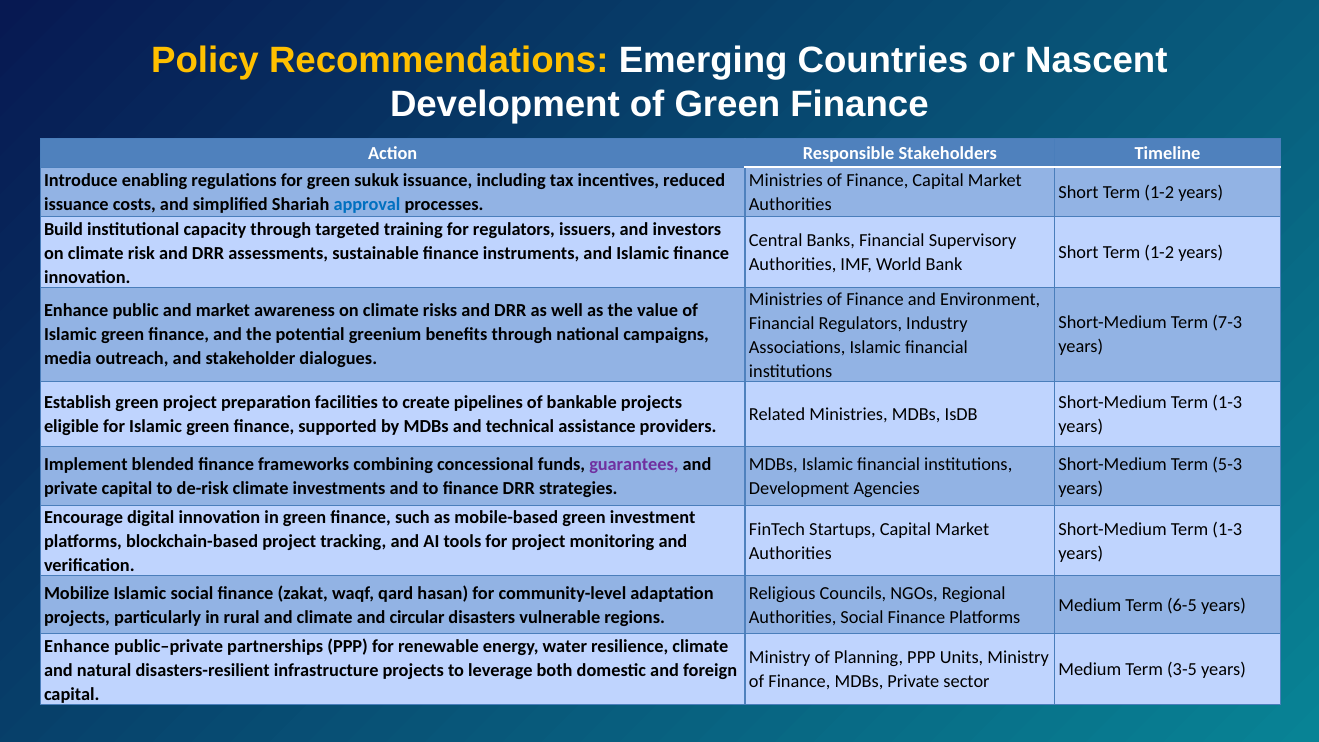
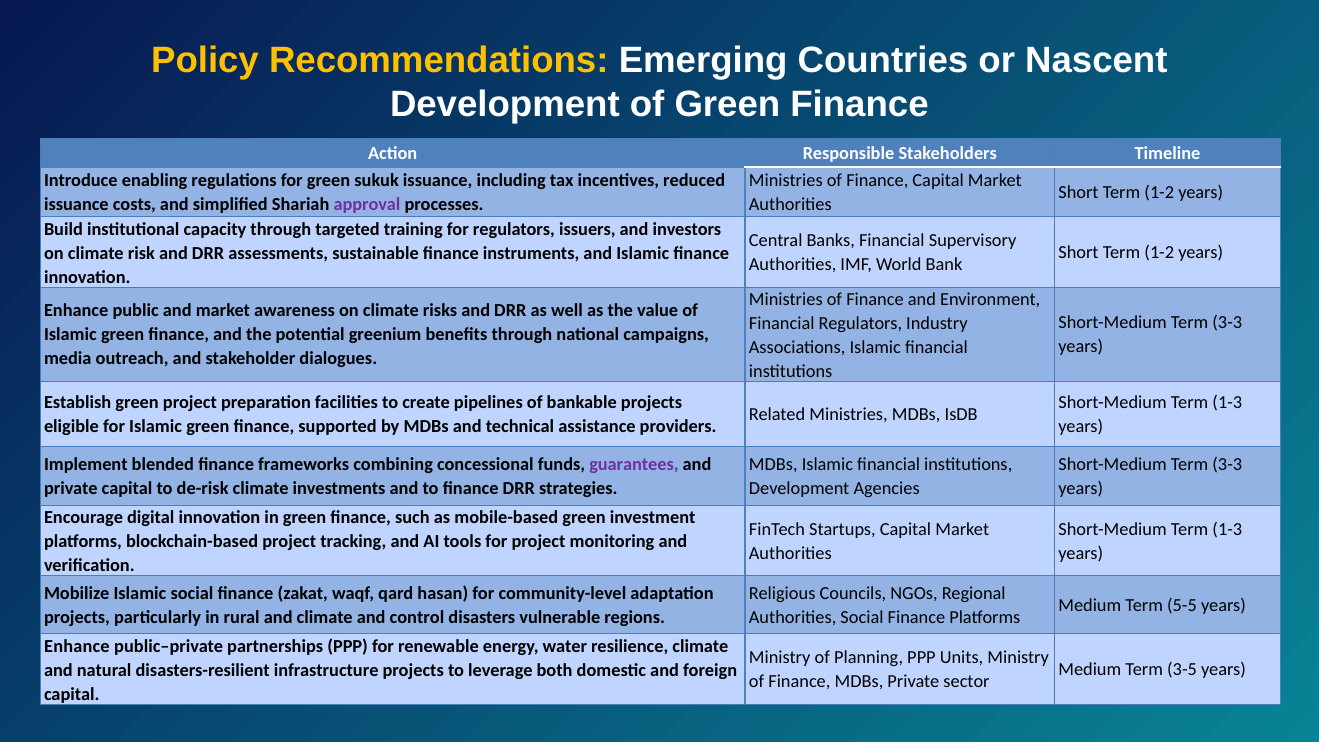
approval colour: blue -> purple (367, 205)
7-3: 7-3 -> 3-3 (1227, 323)
5-3: 5-3 -> 3-3 (1227, 465)
6-5: 6-5 -> 5-5 (1182, 605)
circular: circular -> control (417, 617)
